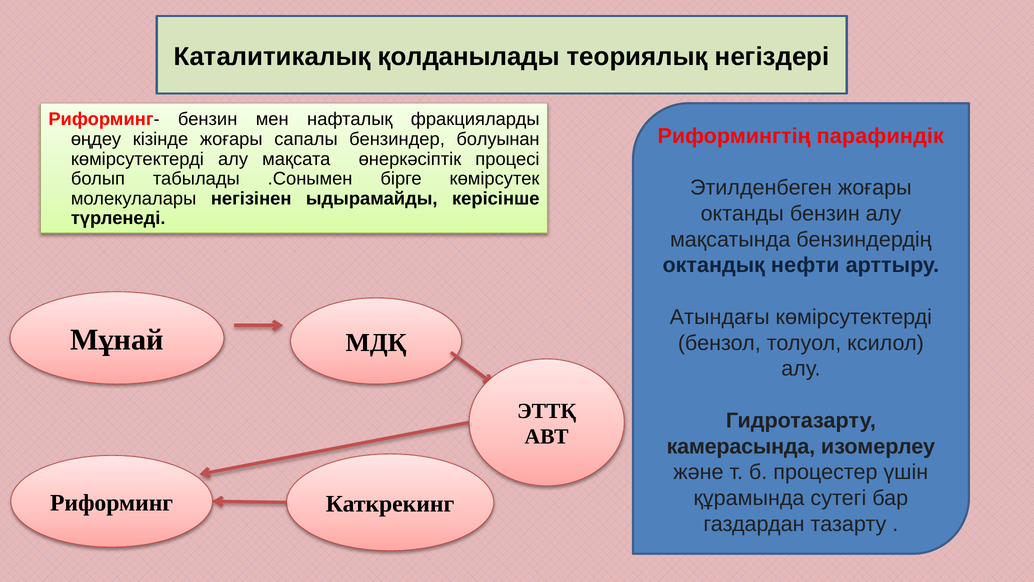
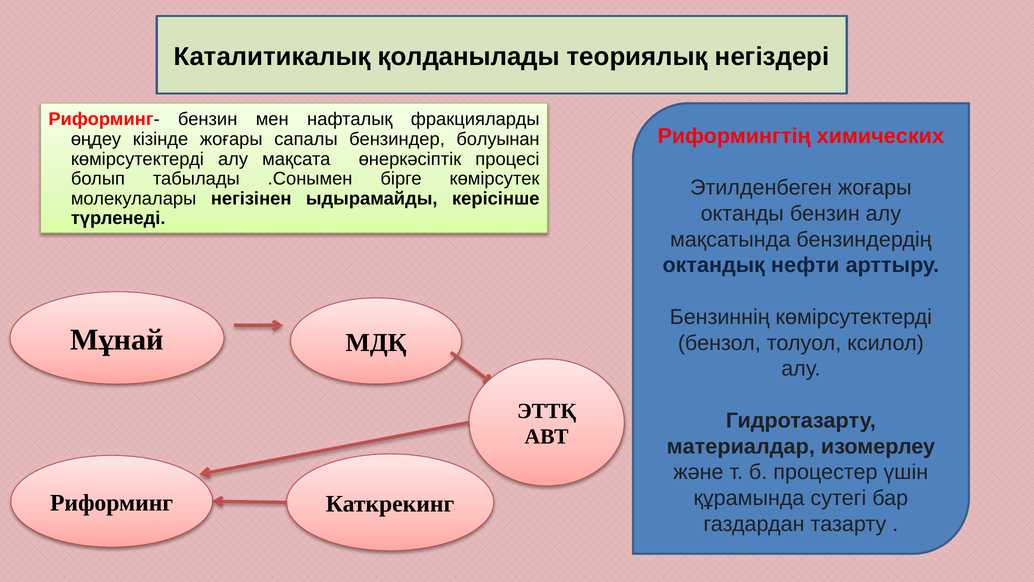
парафиндік: парафиндік -> химических (880, 136)
Атындағы: Атындағы -> Бензиннің (720, 317)
камерасында: камерасында -> материалдар (741, 446)
